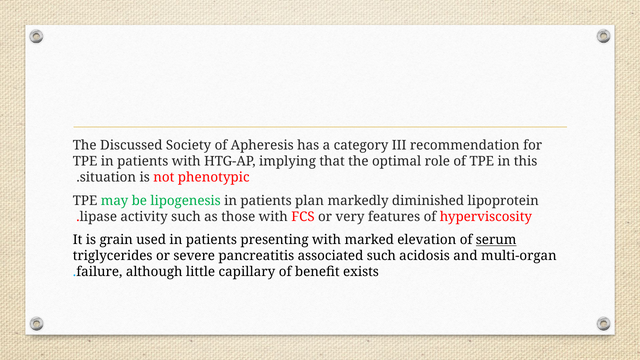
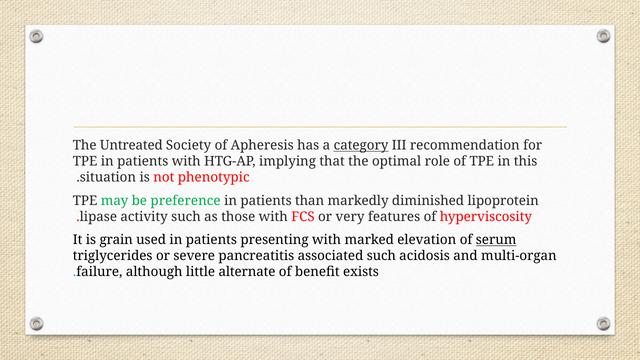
Discussed: Discussed -> Untreated (131, 146)
category underline: none -> present (361, 146)
lipogenesis: lipogenesis -> preference (186, 201)
plan: plan -> than (310, 201)
capillary: capillary -> alternate (247, 272)
